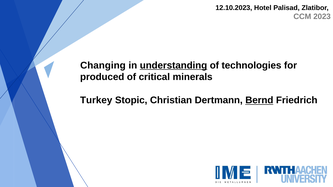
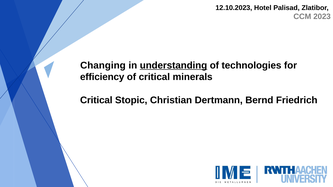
produced: produced -> efficiency (102, 77)
Turkey: Turkey -> Critical (96, 100)
Bernd underline: present -> none (259, 100)
